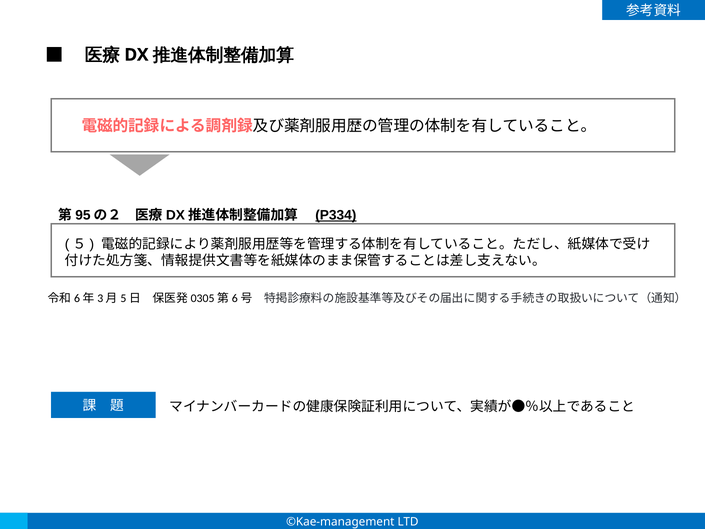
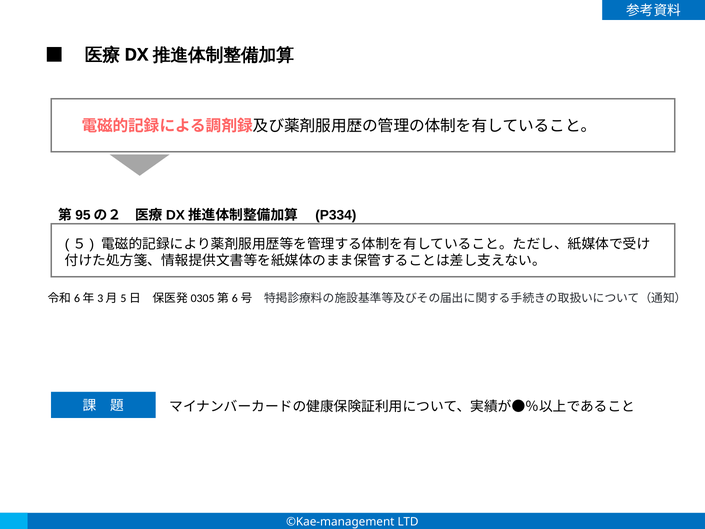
P334 underline: present -> none (336, 215)
